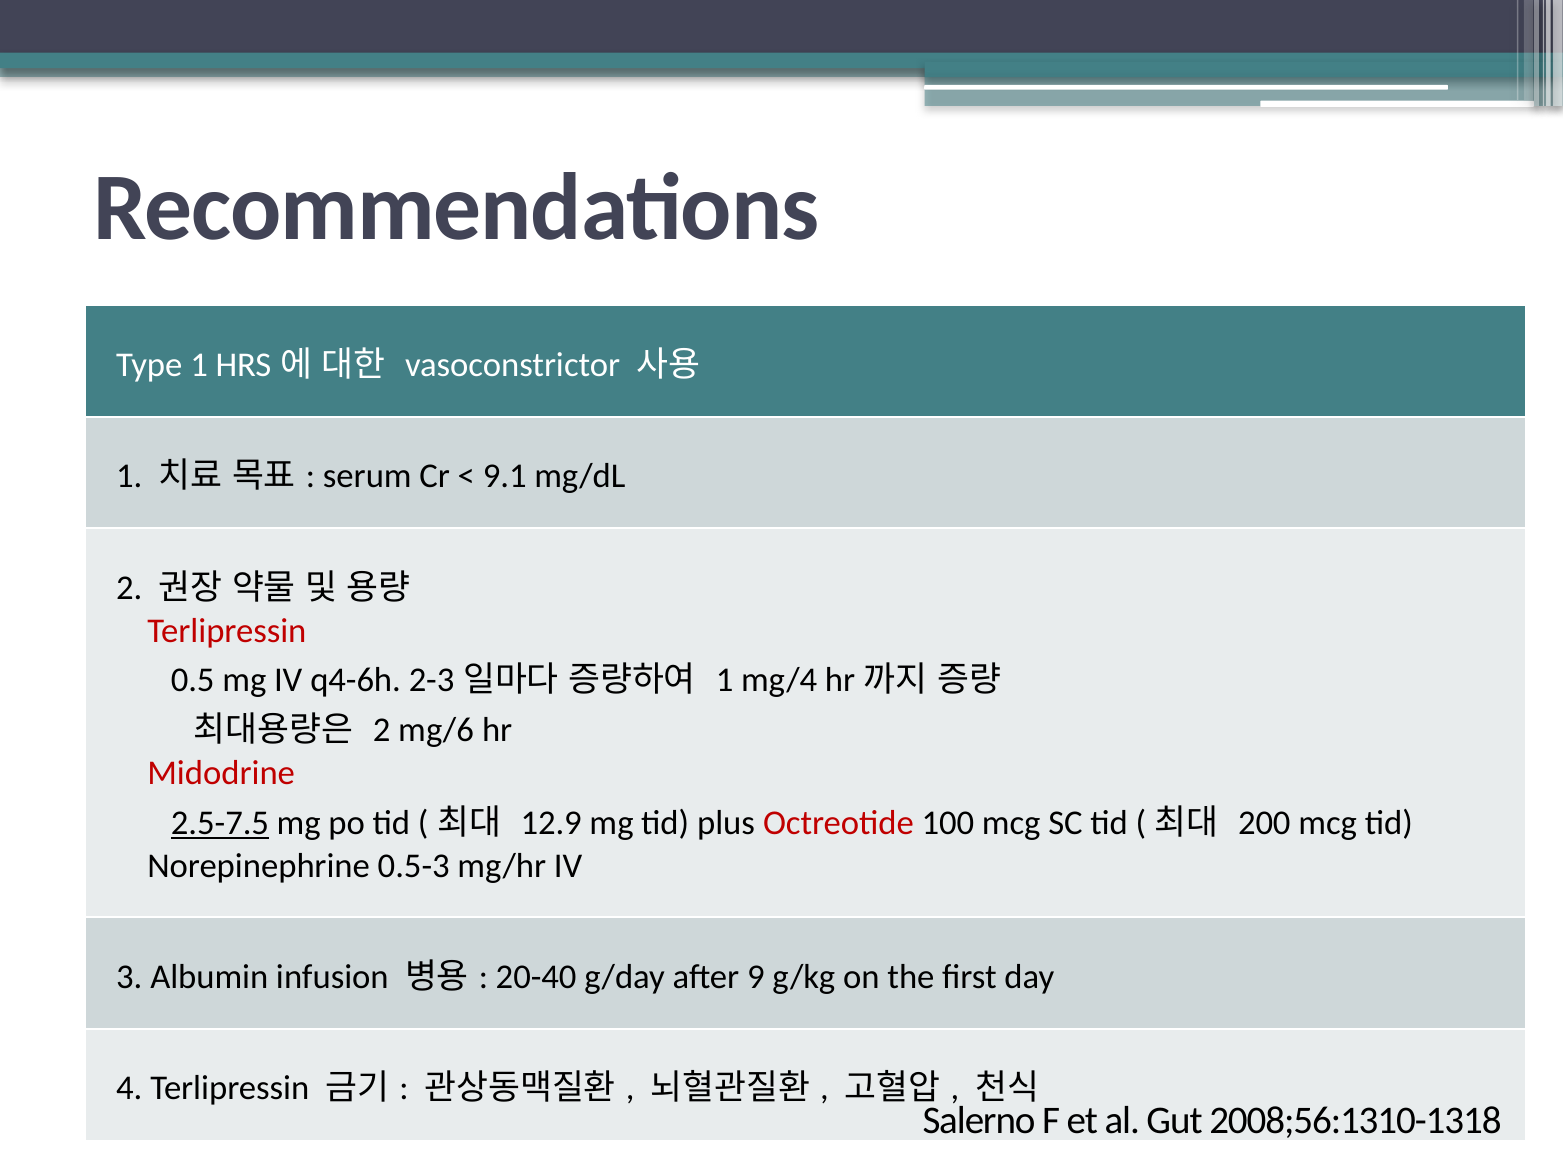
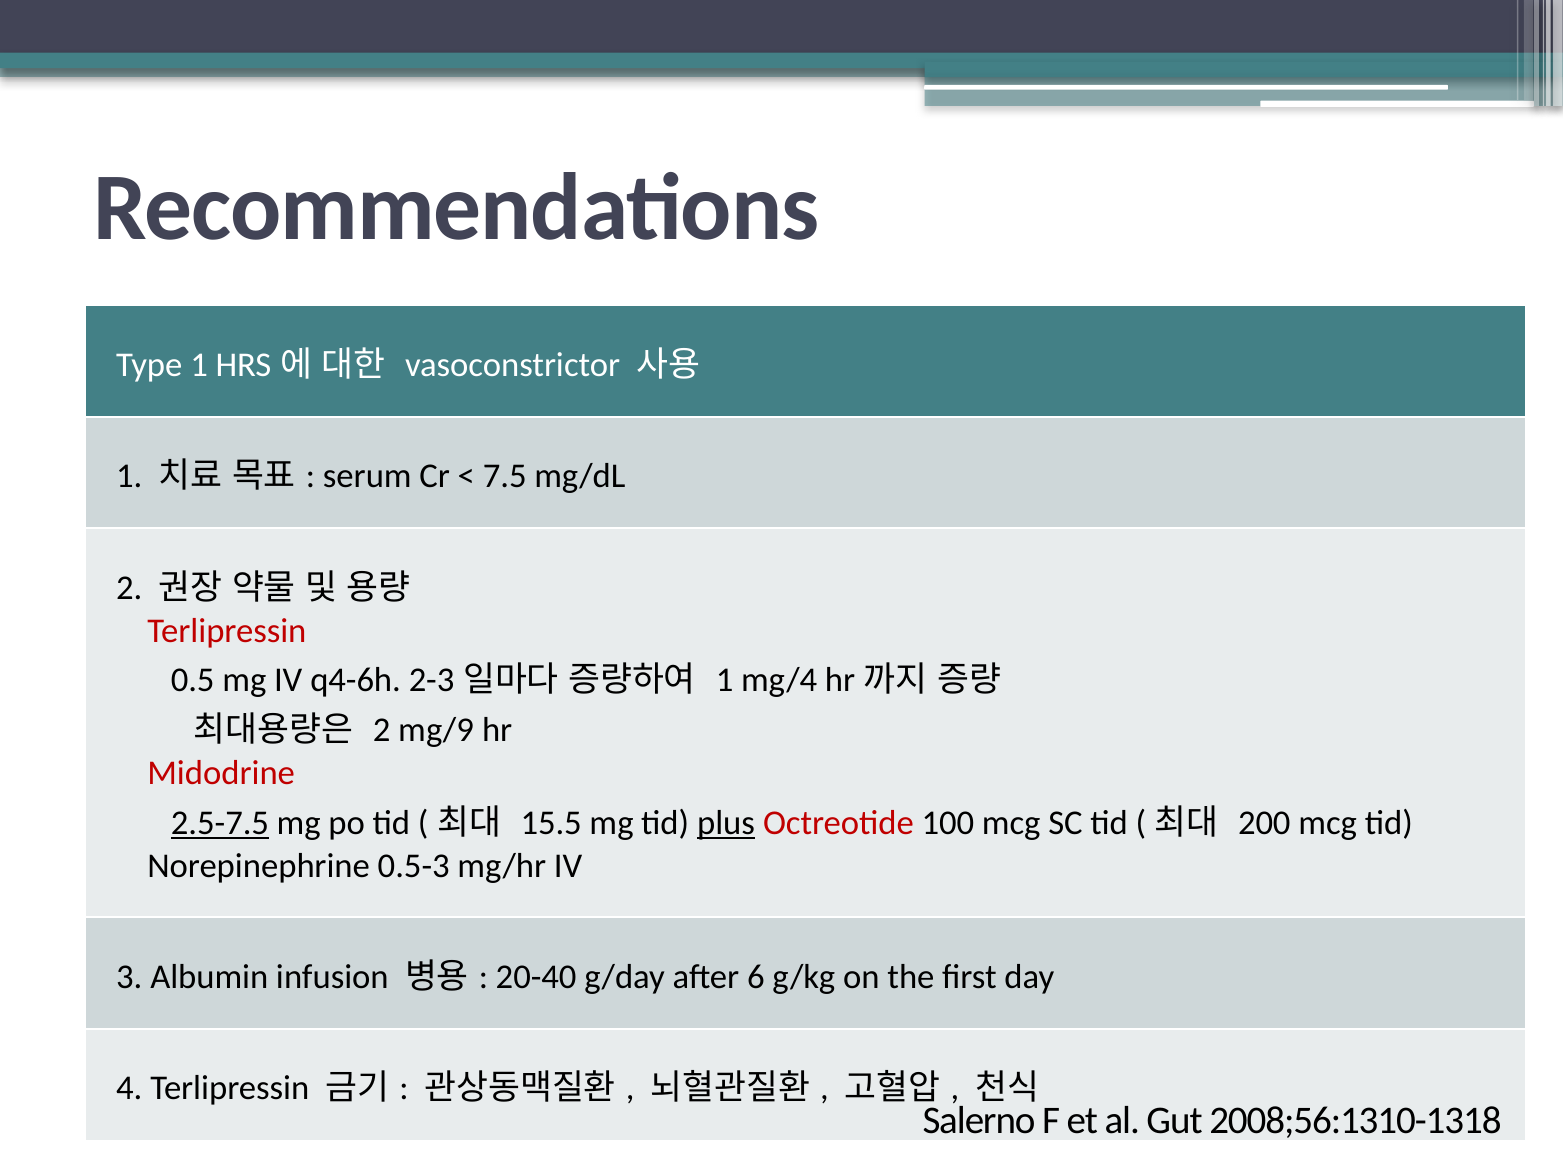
9.1: 9.1 -> 7.5 (505, 476)
mg/6: mg/6 -> mg/9 (436, 730)
12.9: 12.9 -> 15.5 (551, 823)
plus underline: none -> present (726, 823)
9: 9 -> 6 (756, 977)
